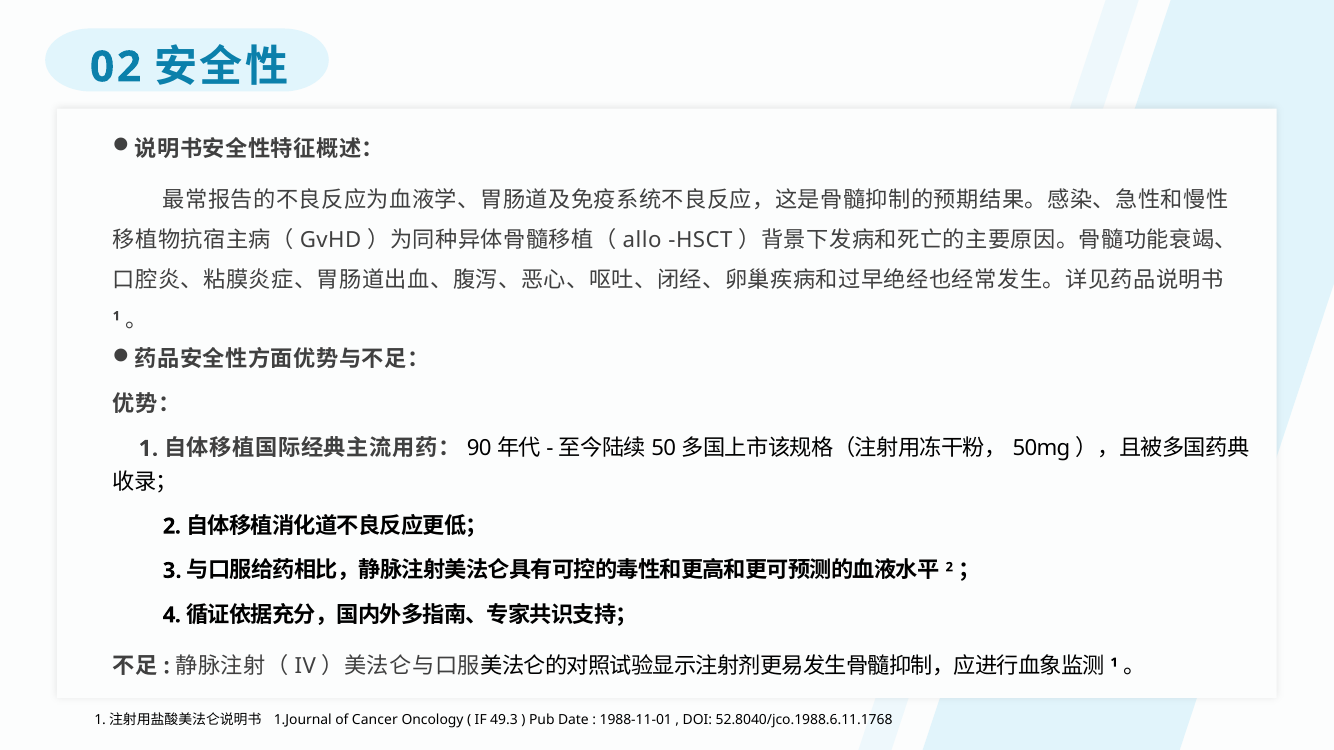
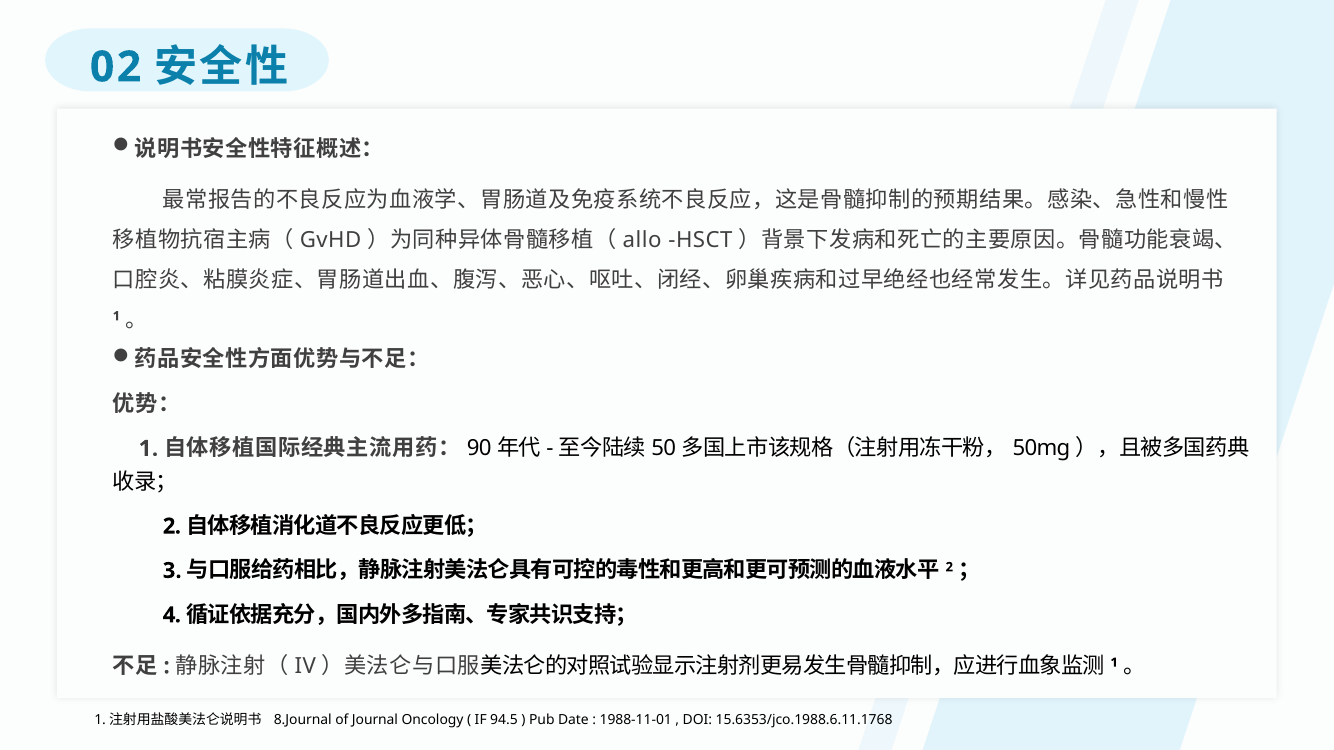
1.Journal: 1.Journal -> 8.Journal (303, 720)
Cancer: Cancer -> Journal (375, 720)
49.3: 49.3 -> 94.5 (504, 720)
52.8040/jco.1988.6.11.1768: 52.8040/jco.1988.6.11.1768 -> 15.6353/jco.1988.6.11.1768 (804, 720)
